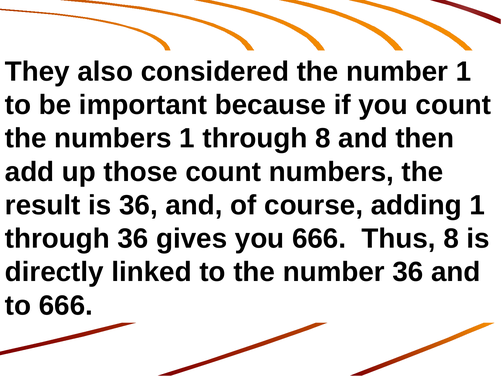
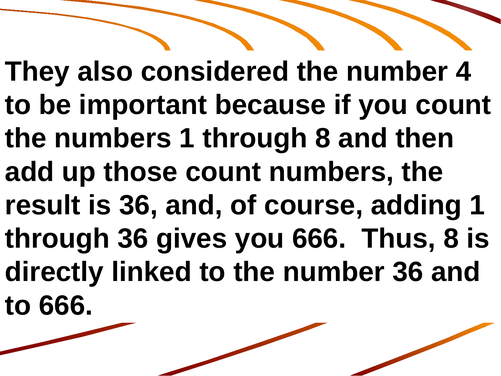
number 1: 1 -> 4 (463, 72)
